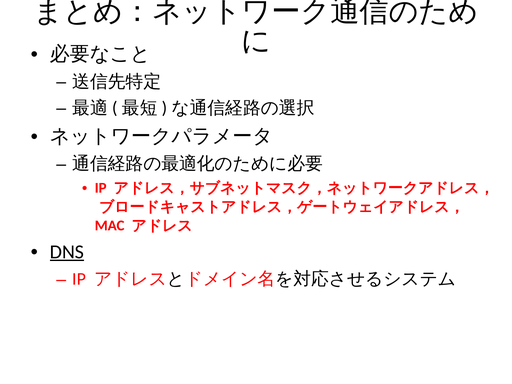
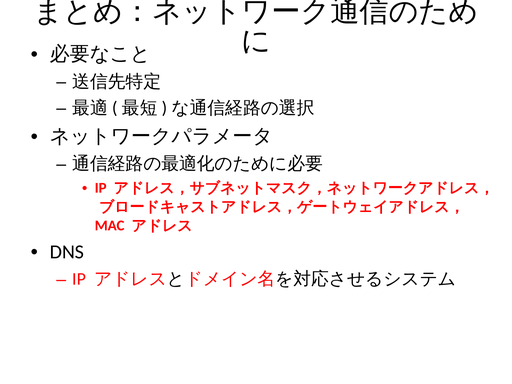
DNS underline: present -> none (67, 252)
